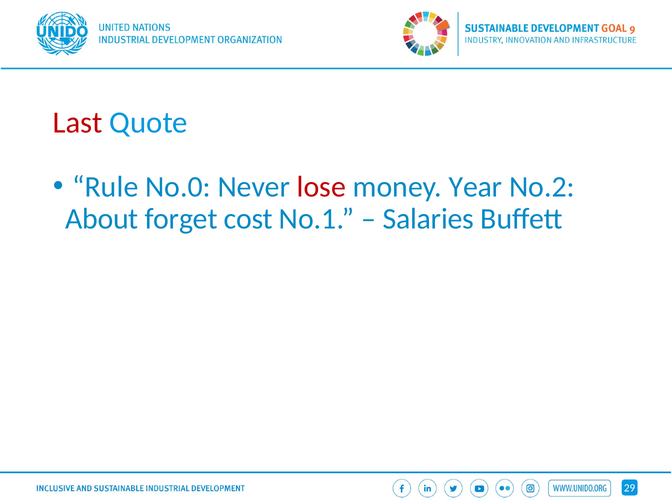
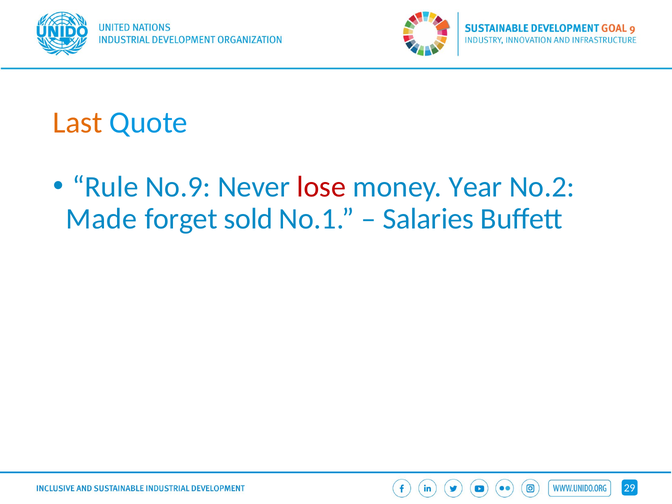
Last colour: red -> orange (78, 123)
No.0: No.0 -> No.9 (178, 187)
About: About -> Made (102, 219)
cost: cost -> sold (248, 219)
